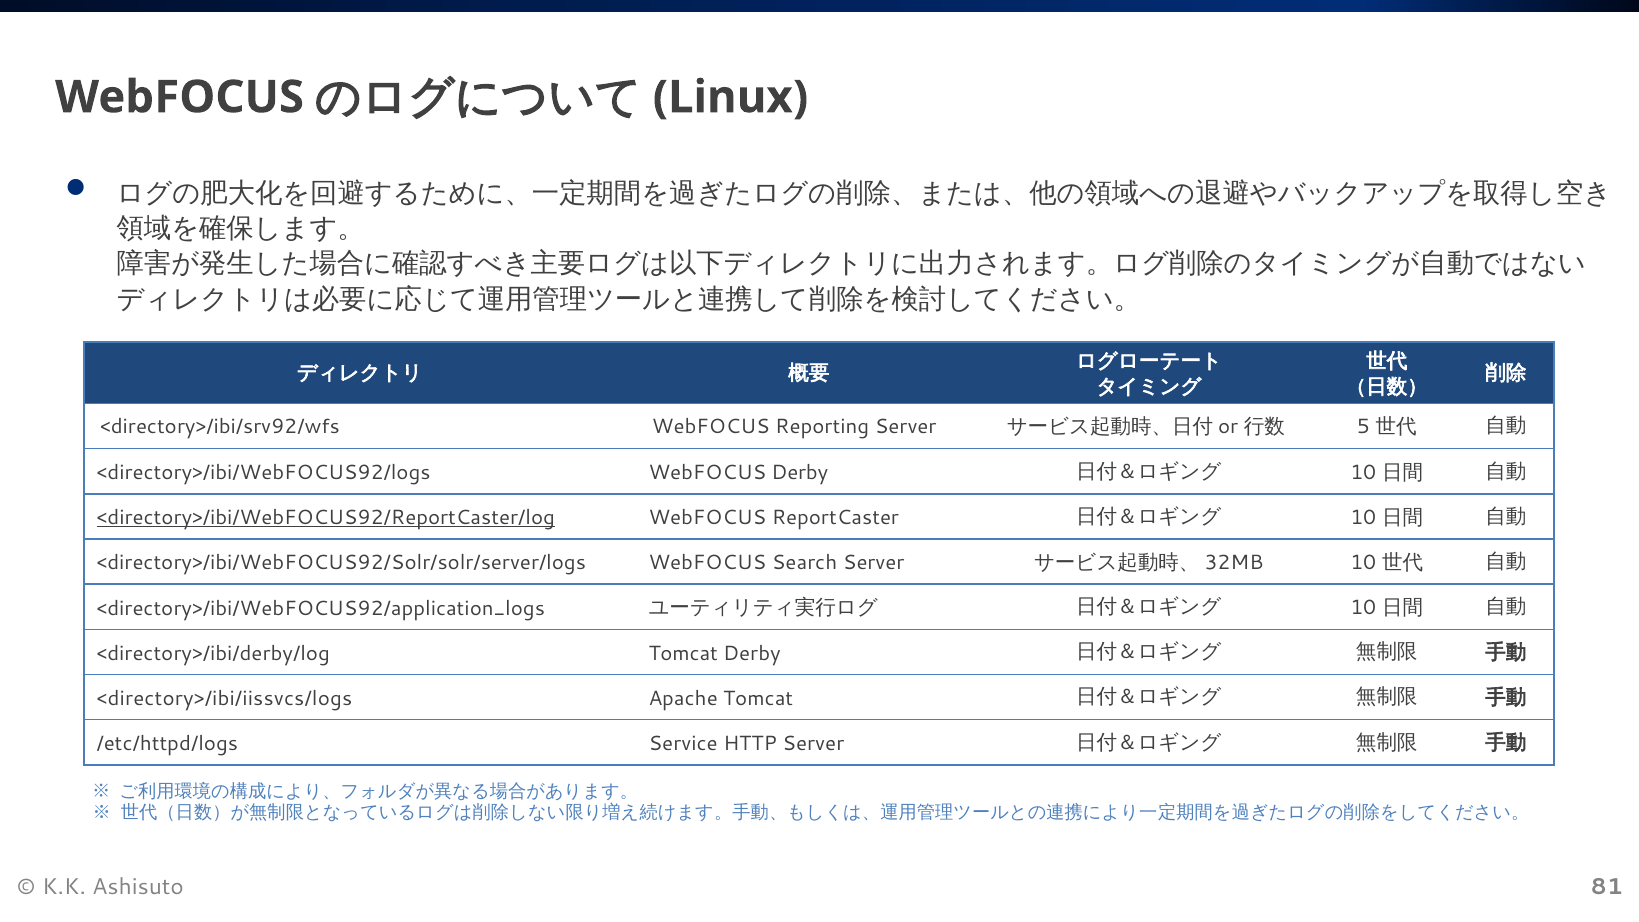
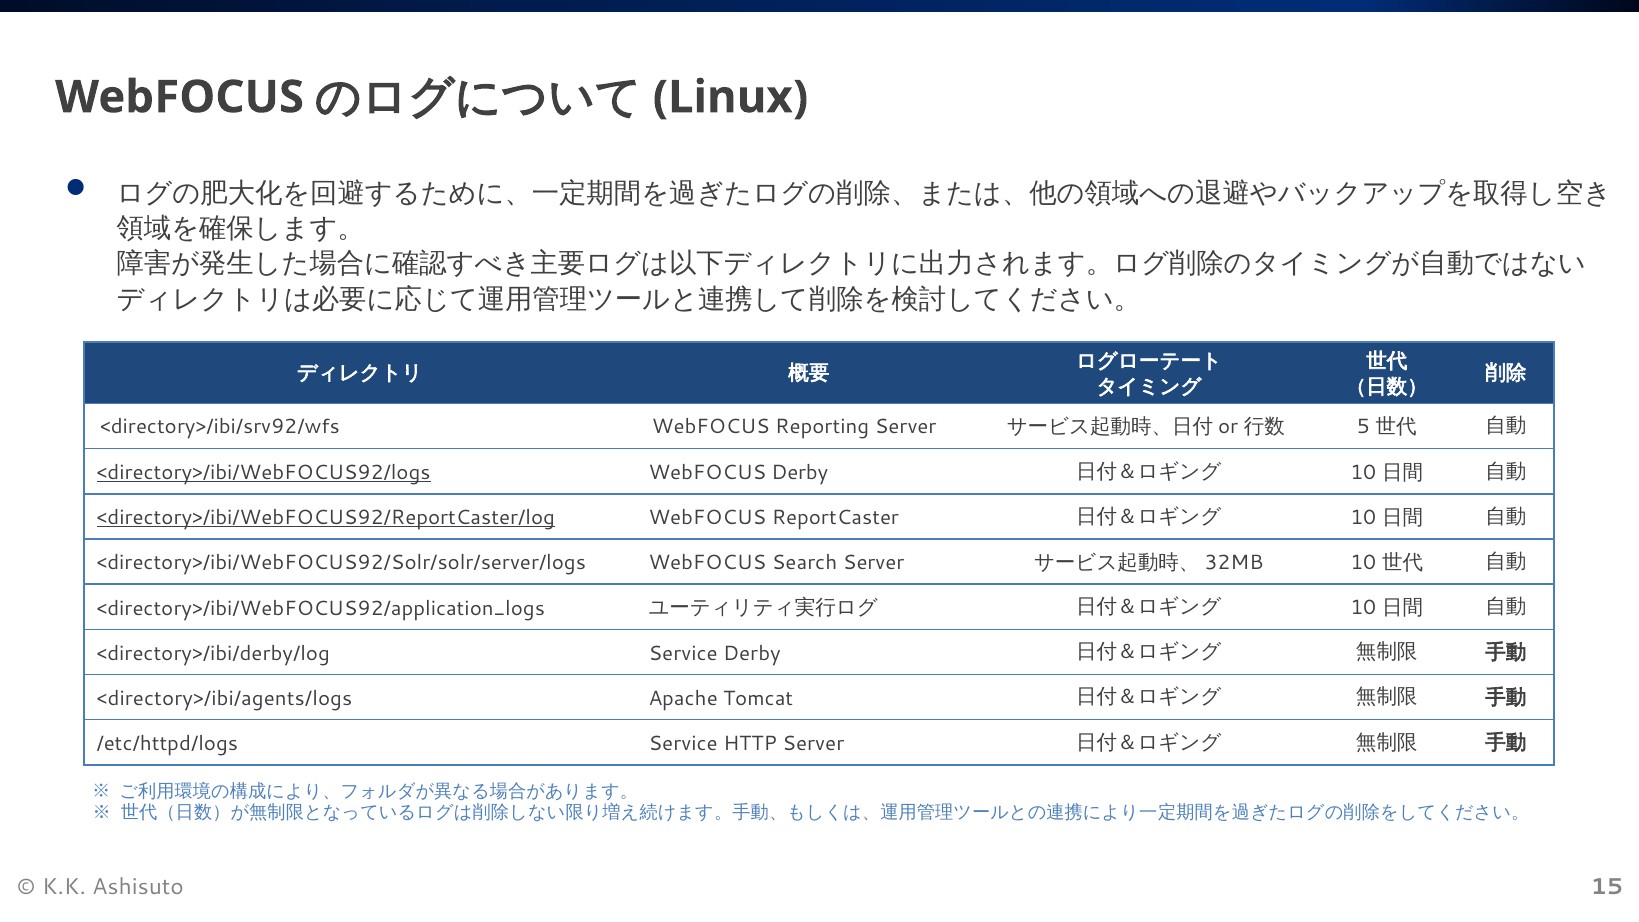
<directory>/ibi/WebFOCUS92/logs underline: none -> present (264, 473)
<directory>/ibi/derby/log Tomcat: Tomcat -> Service (683, 653)
<directory>/ibi/iissvcs/logs: <directory>/ibi/iissvcs/logs -> <directory>/ibi/agents/logs (225, 699)
81: 81 -> 15 (1607, 887)
